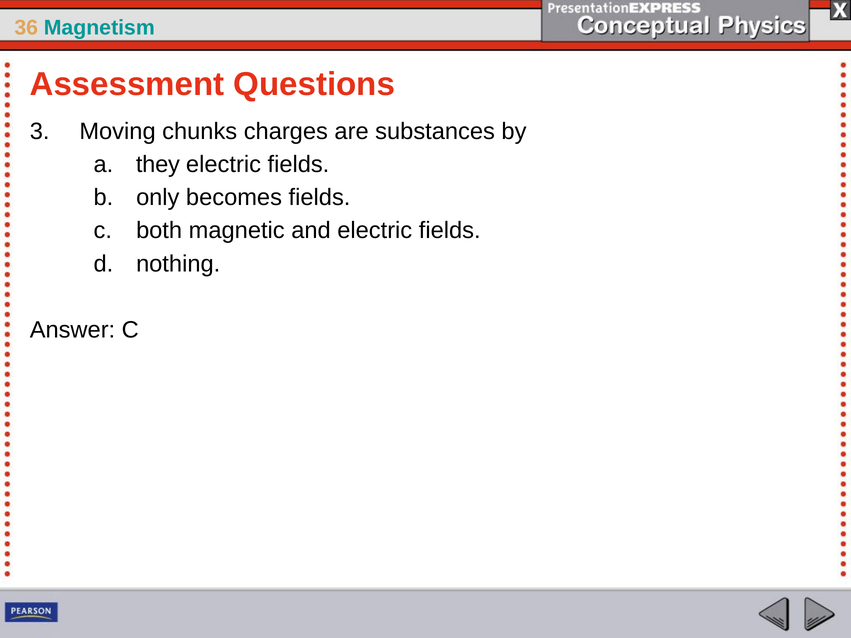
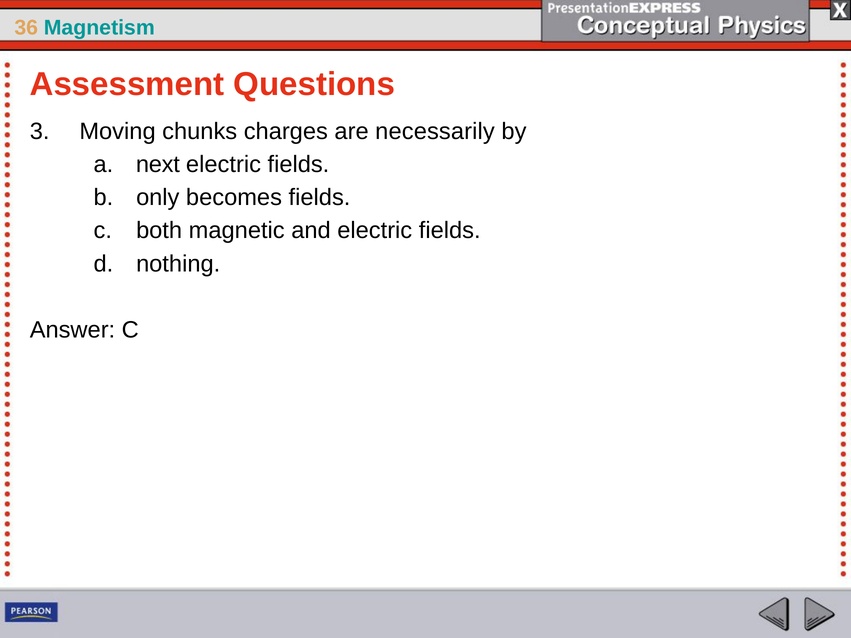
substances: substances -> necessarily (435, 131)
they: they -> next (158, 165)
